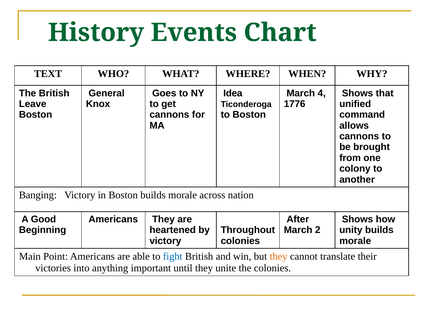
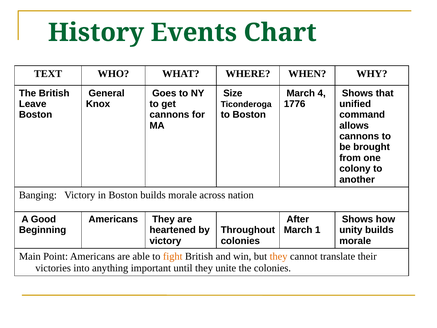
Idea: Idea -> Size (233, 93)
2: 2 -> 1 (318, 230)
fight colour: blue -> orange (173, 256)
